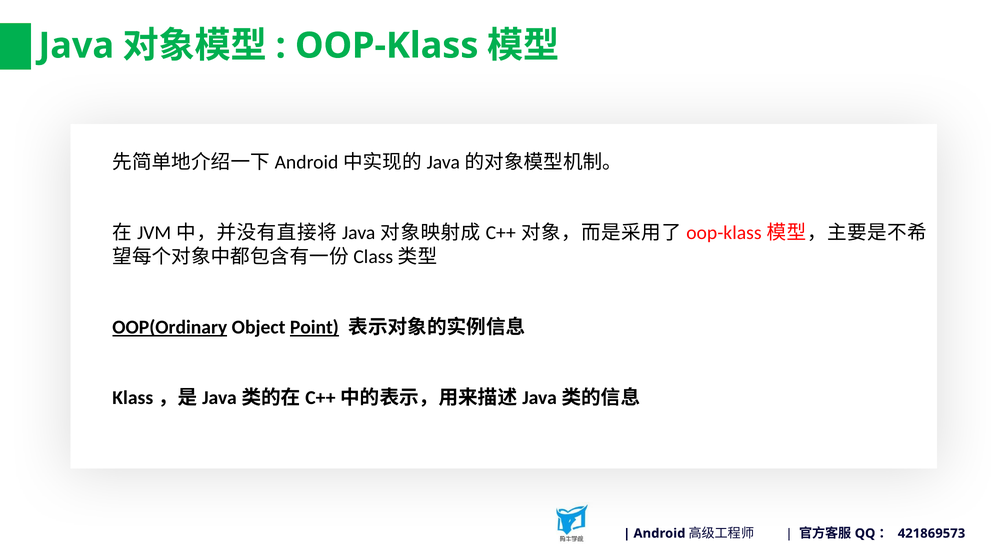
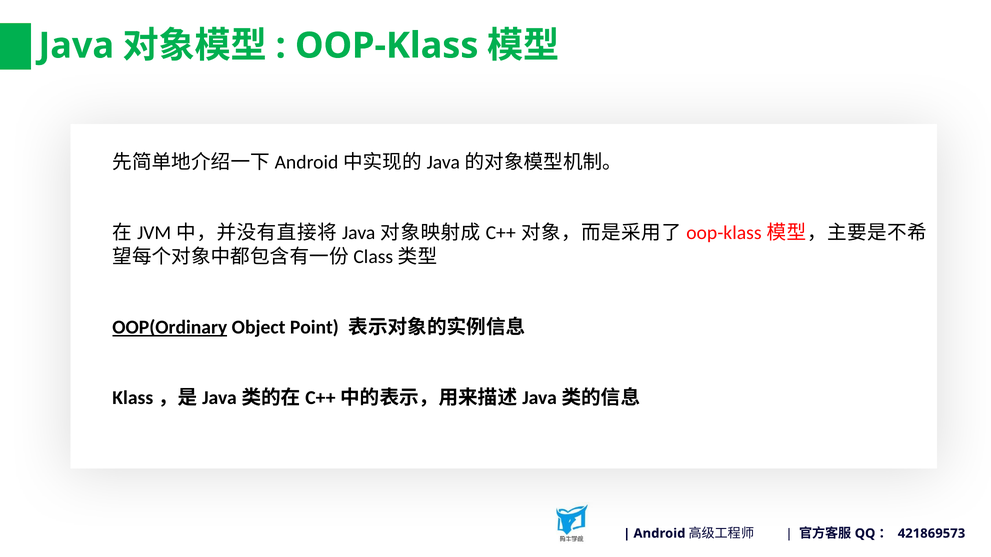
Point underline: present -> none (314, 328)
